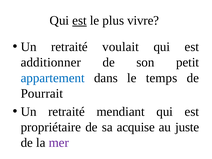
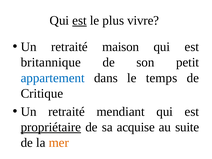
voulait: voulait -> maison (121, 47)
additionner: additionner -> britannique (51, 62)
Pourrait: Pourrait -> Critique (42, 93)
propriétaire underline: none -> present (51, 127)
juste: juste -> suite (187, 127)
mer colour: purple -> orange (59, 143)
